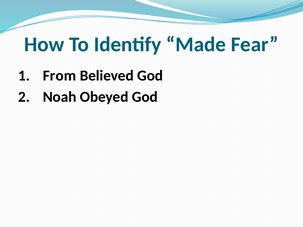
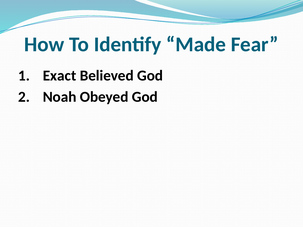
From: From -> Exact (60, 76)
